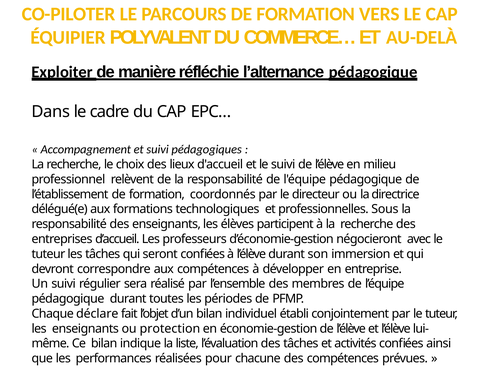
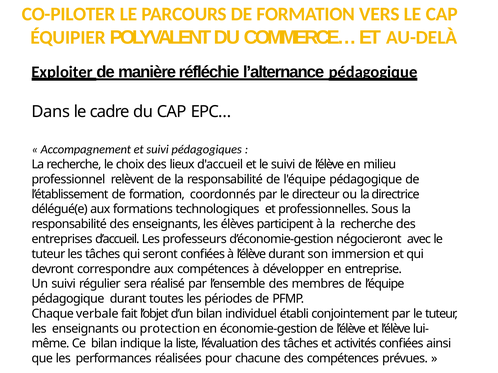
déclare: déclare -> verbale (97, 314)
